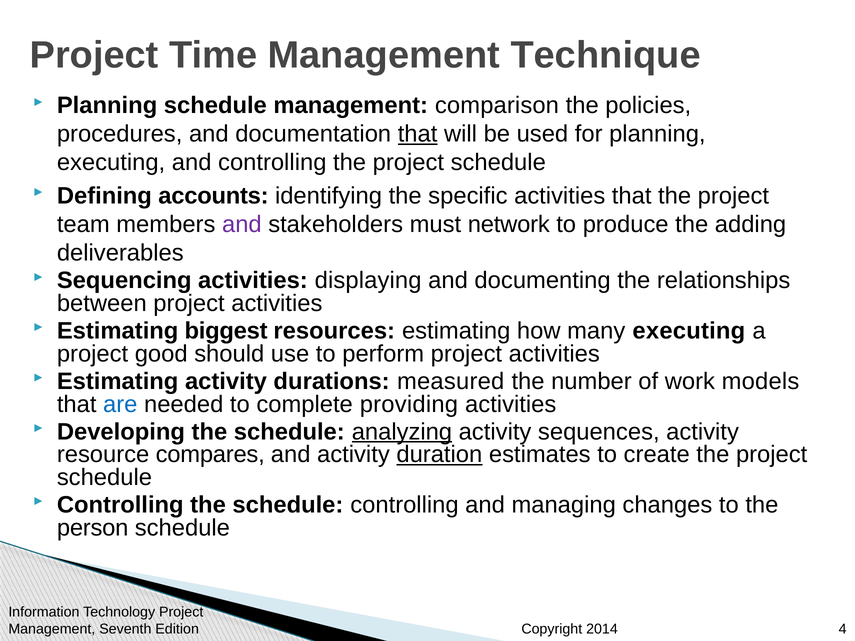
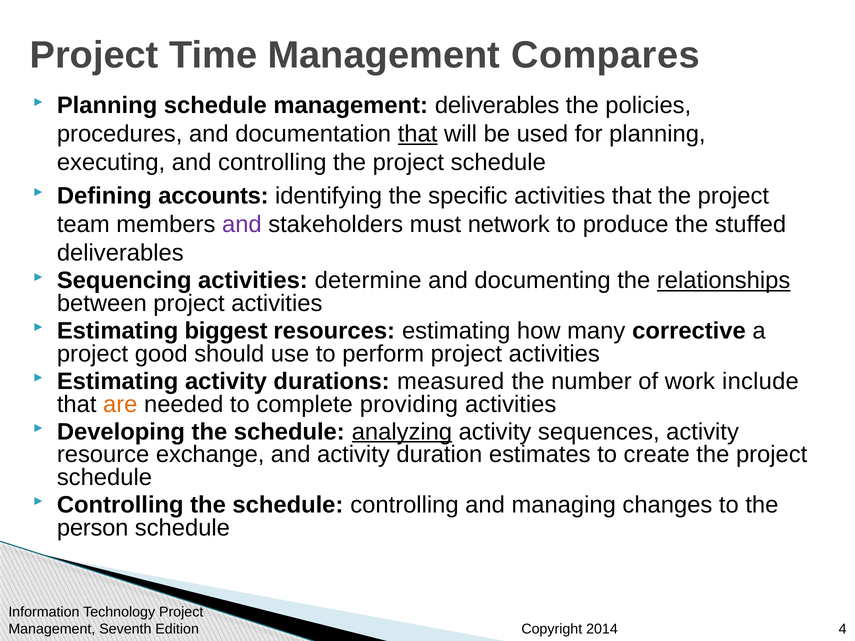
Technique: Technique -> Compares (605, 55)
management comparison: comparison -> deliverables (497, 106)
adding: adding -> stuffed (750, 224)
displaying: displaying -> determine (368, 281)
relationships underline: none -> present (724, 281)
many executing: executing -> corrective (689, 331)
models: models -> include (760, 382)
are colour: blue -> orange (120, 404)
compares: compares -> exchange (210, 455)
duration underline: present -> none (439, 455)
